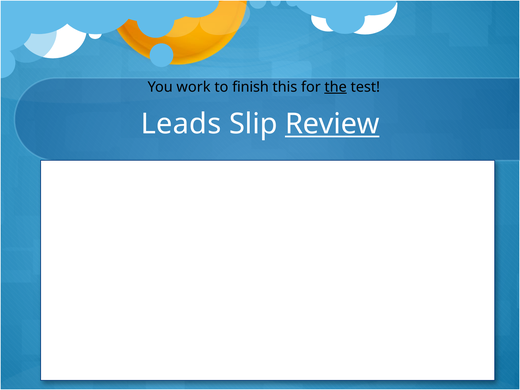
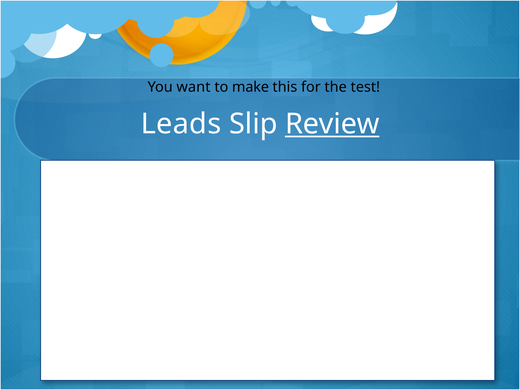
work: work -> want (193, 87)
finish: finish -> make (251, 87)
the underline: present -> none (336, 87)
